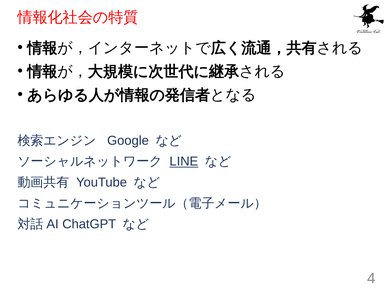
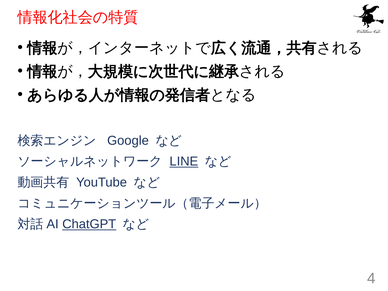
ChatGPT underline: none -> present (89, 224)
